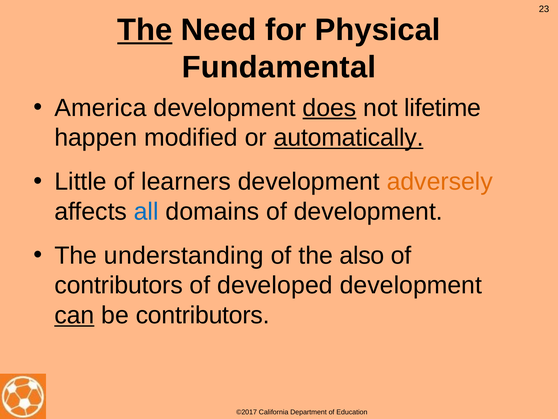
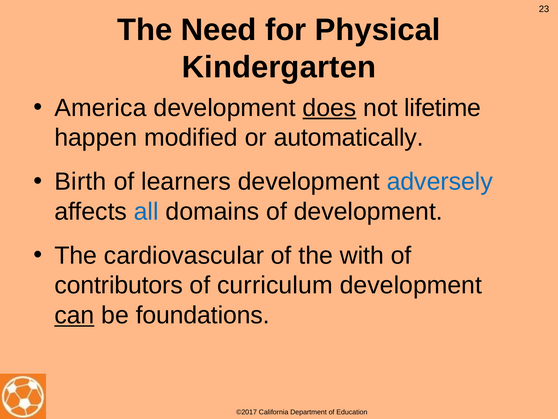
The underline: present -> none (145, 30)
Fundamental: Fundamental -> Kindergarten (279, 67)
automatically underline: present -> none (349, 138)
Little: Little -> Birth (80, 182)
adversely colour: orange -> blue (440, 182)
understanding: understanding -> cardiovascular (184, 255)
also: also -> with (362, 255)
developed: developed -> curriculum (275, 285)
be contributors: contributors -> foundations (203, 315)
